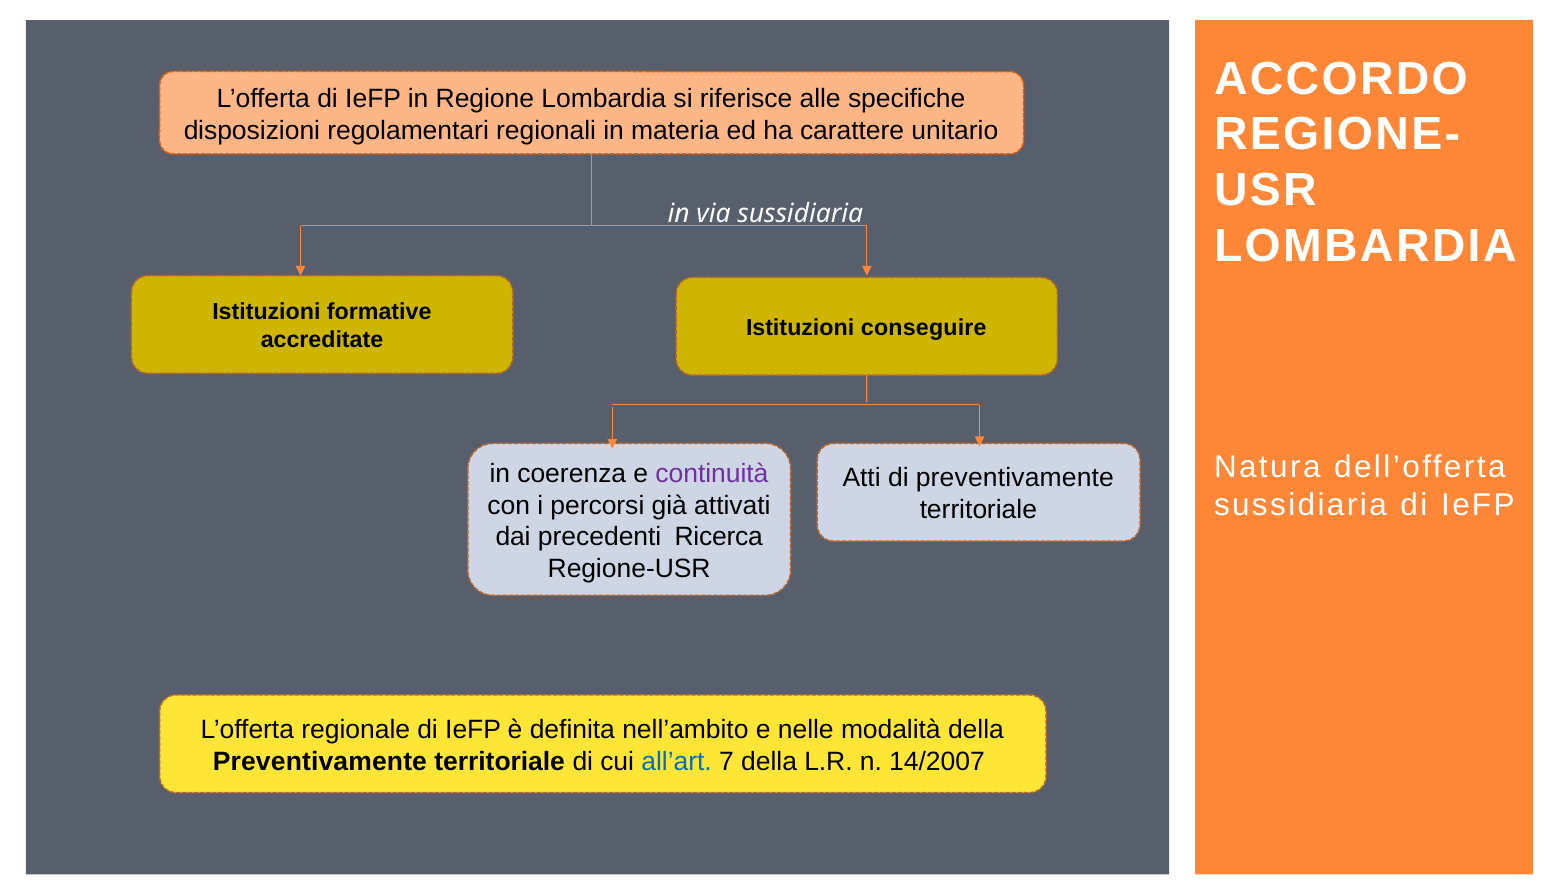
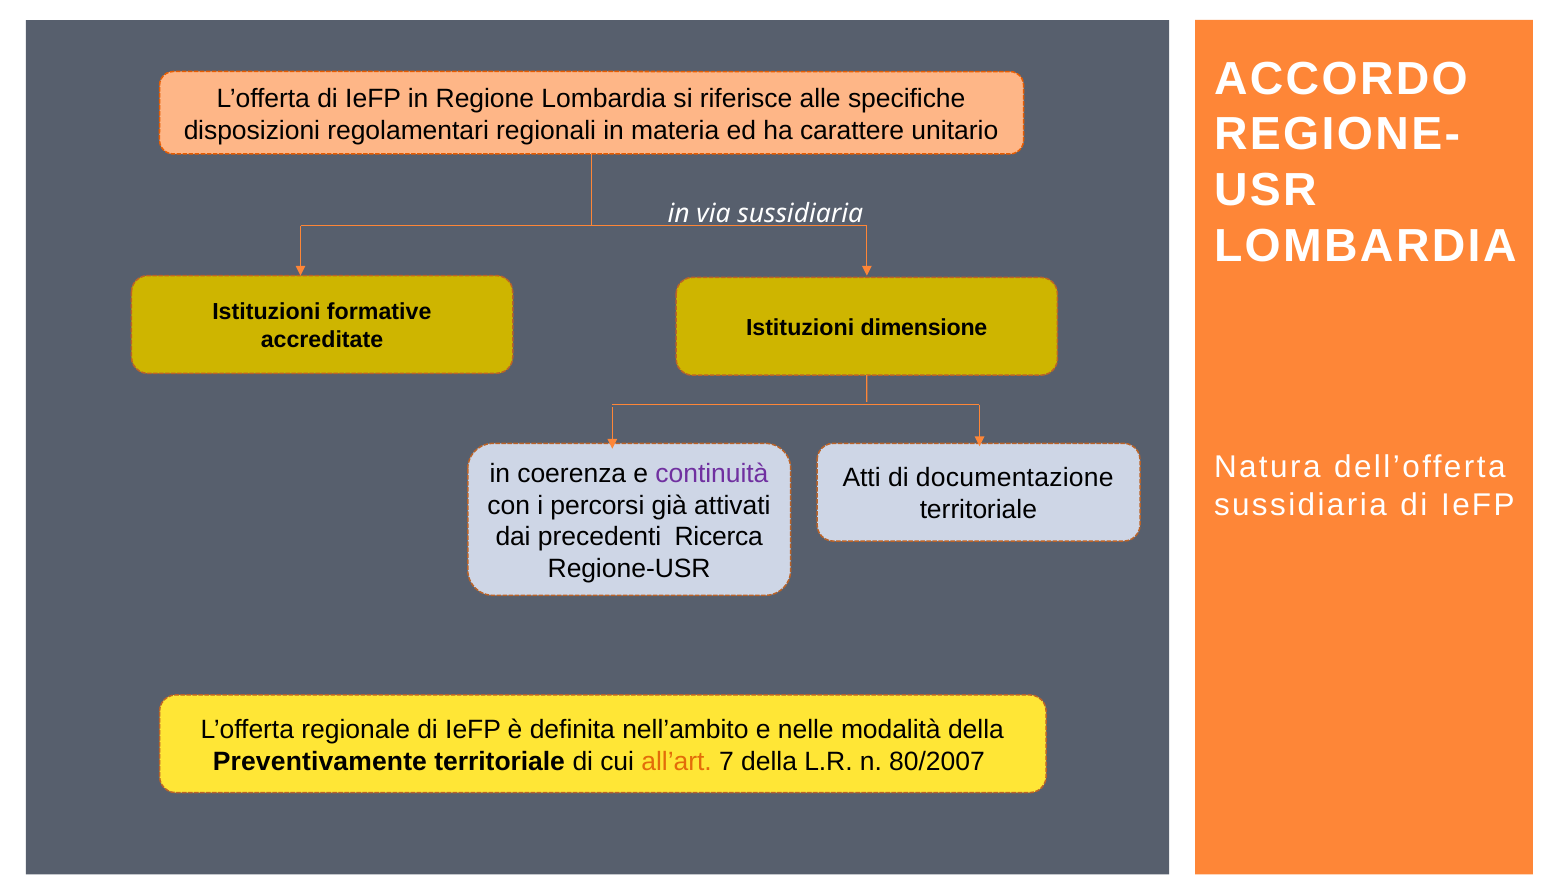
conseguire: conseguire -> dimensione (924, 328)
di preventivamente: preventivamente -> documentazione (1015, 478)
all’art colour: blue -> orange (677, 762)
14/2007: 14/2007 -> 80/2007 (937, 762)
